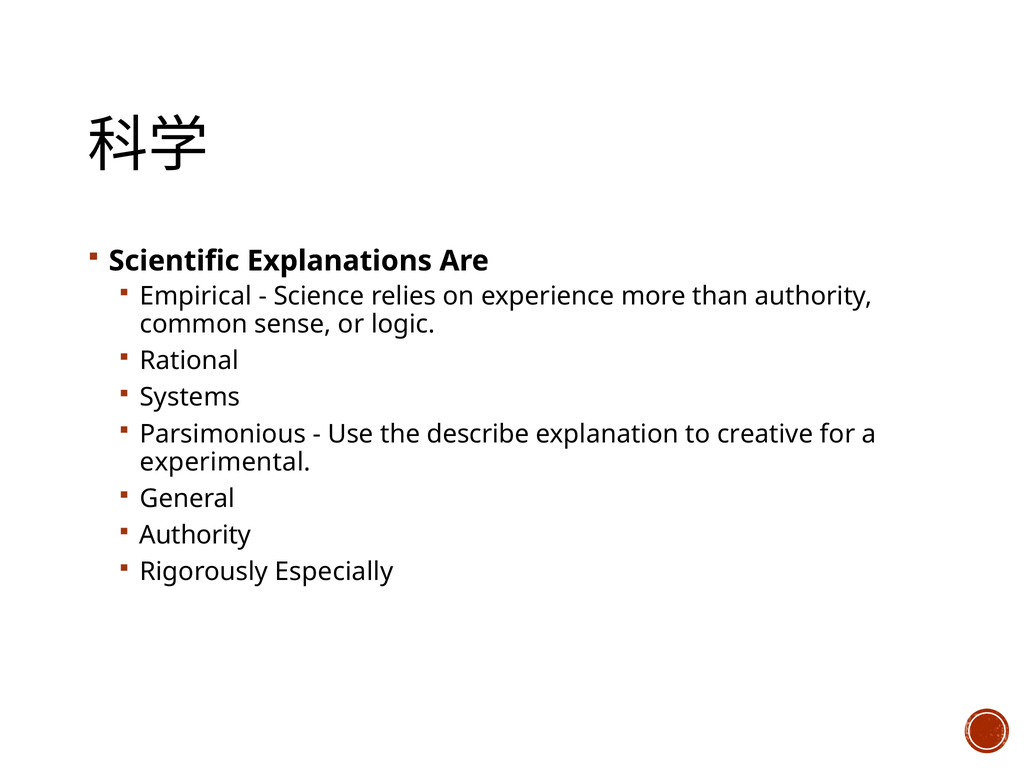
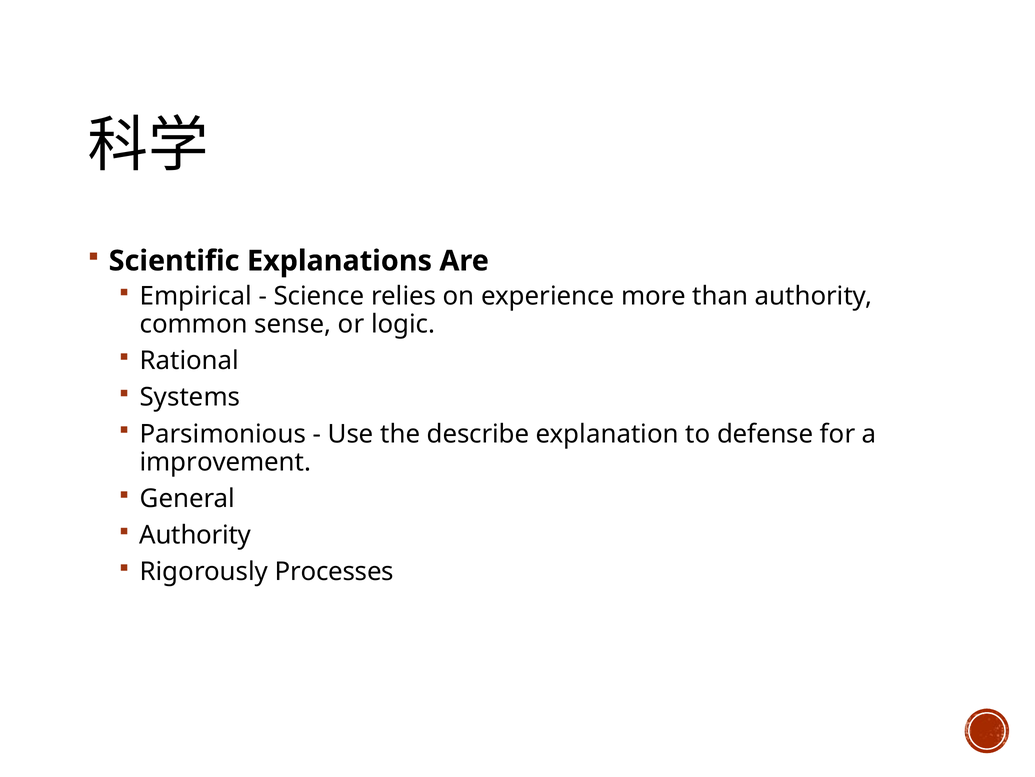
creative: creative -> defense (765, 434)
experimental: experimental -> improvement (225, 462)
Especially: Especially -> Processes (334, 571)
